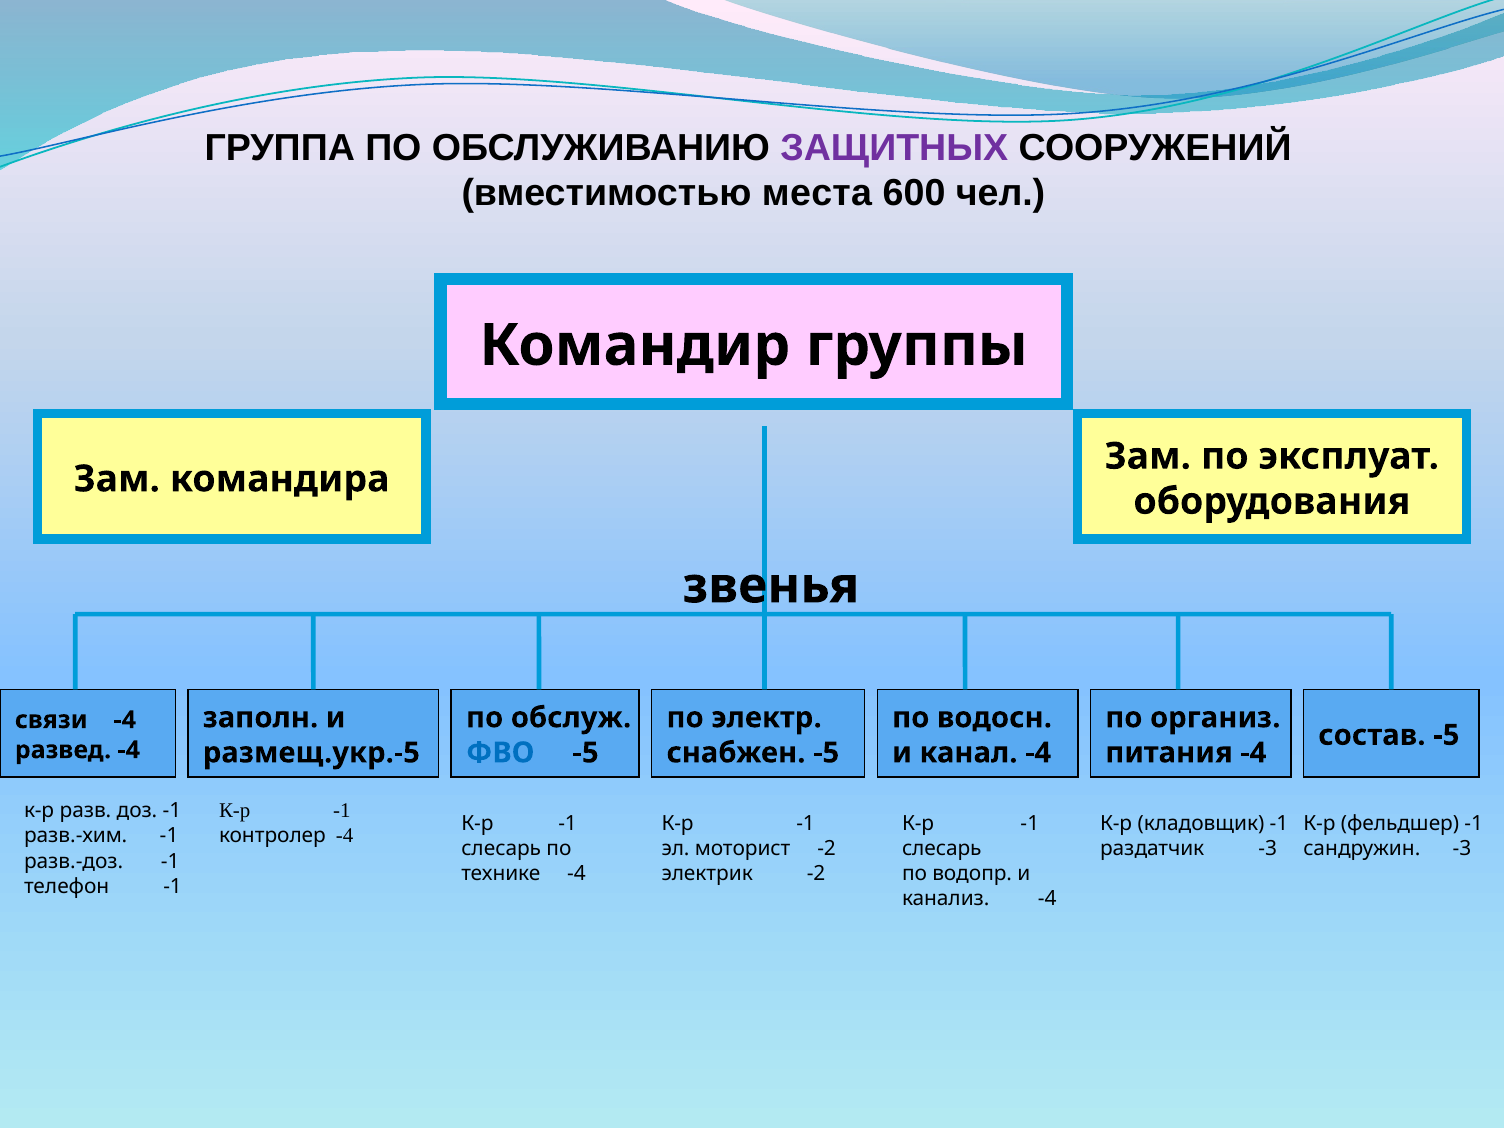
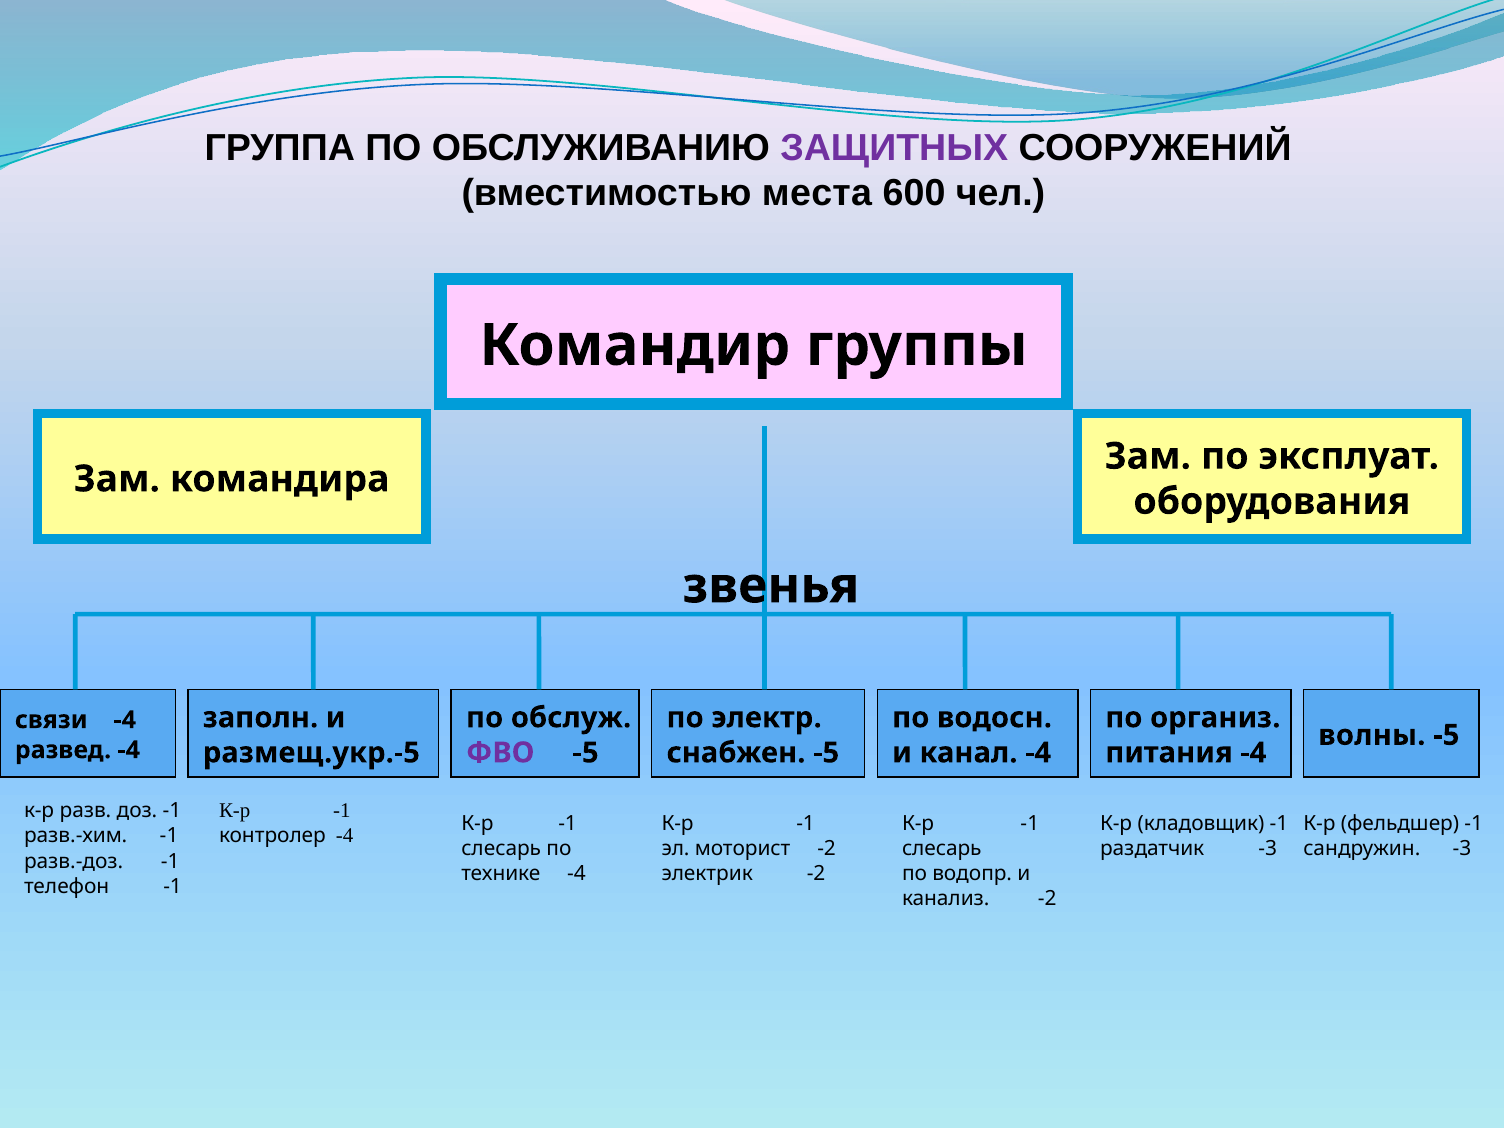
состав: состав -> волны (1372, 735)
ФВО colour: blue -> purple (500, 753)
канализ -4: -4 -> -2 (1047, 899)
